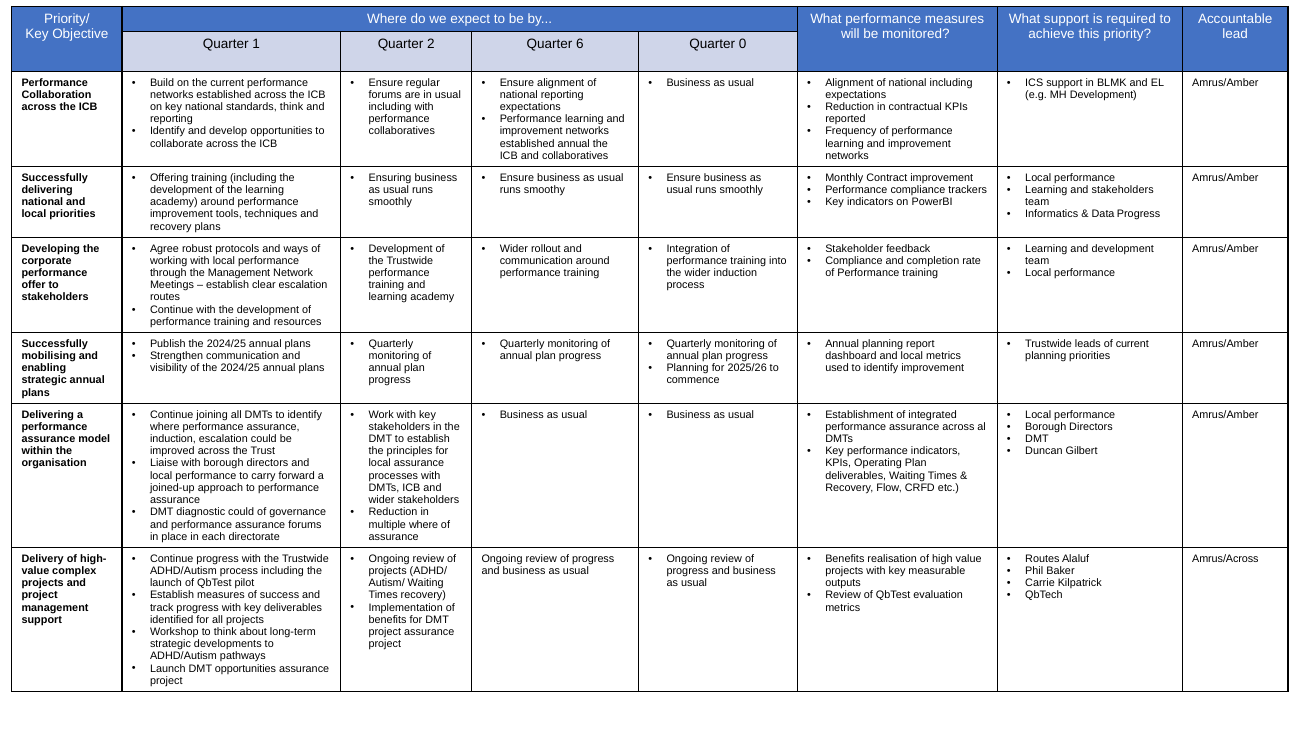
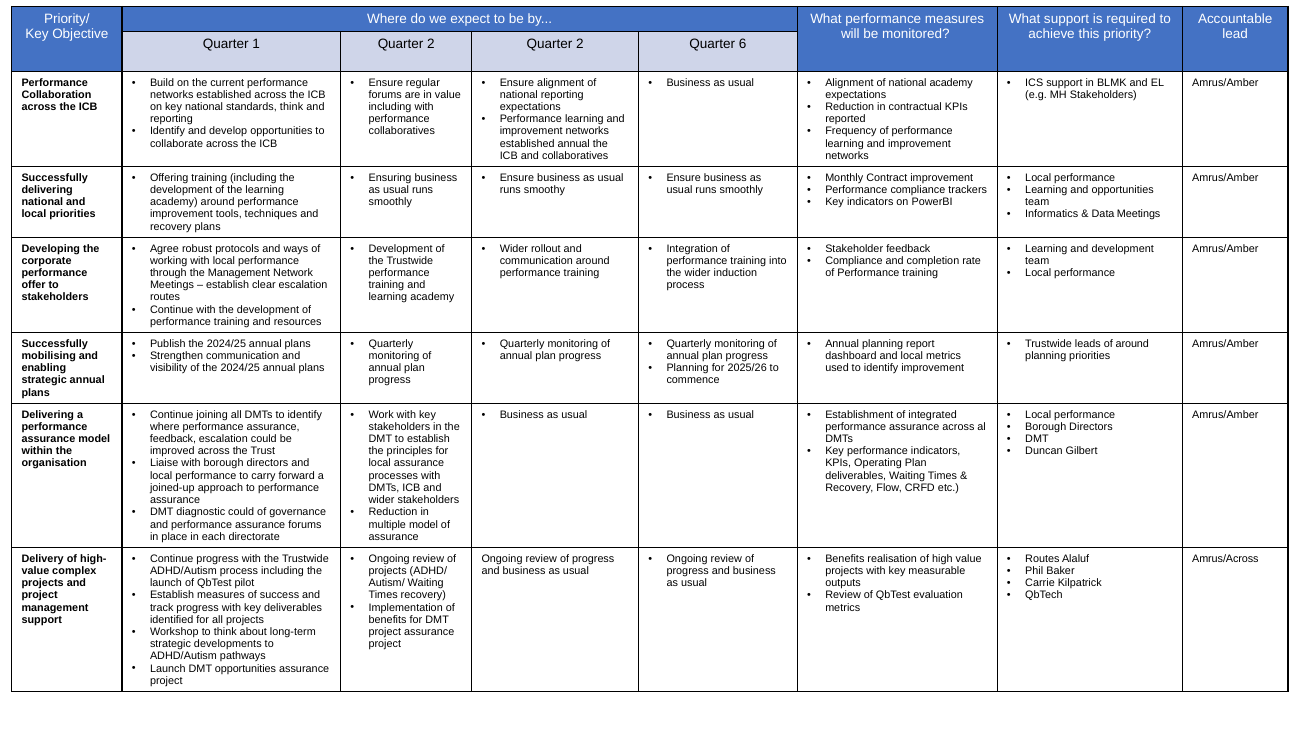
2 Quarter 6: 6 -> 2 (580, 44)
0: 0 -> 6 (743, 44)
national including: including -> academy (951, 83)
in usual: usual -> value (448, 95)
MH Development: Development -> Stakeholders (1103, 95)
and stakeholders: stakeholders -> opportunities (1123, 190)
Data Progress: Progress -> Meetings (1139, 214)
of current: current -> around (1132, 344)
induction: induction -> feedback (173, 439)
multiple where: where -> model (424, 525)
